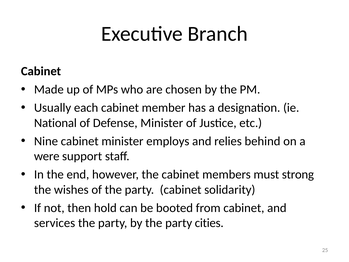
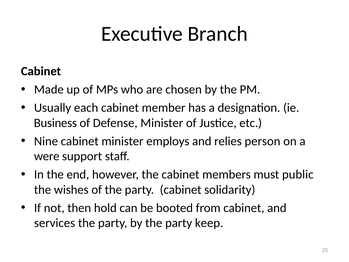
National: National -> Business (55, 123)
behind: behind -> person (262, 141)
strong: strong -> public (298, 174)
cities: cities -> keep (209, 223)
